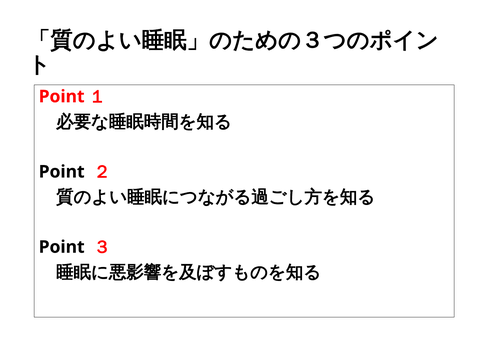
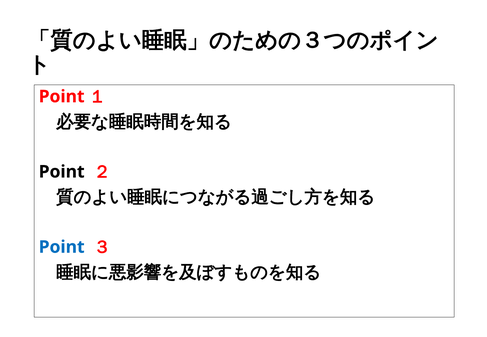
Point colour: black -> blue (62, 247)
